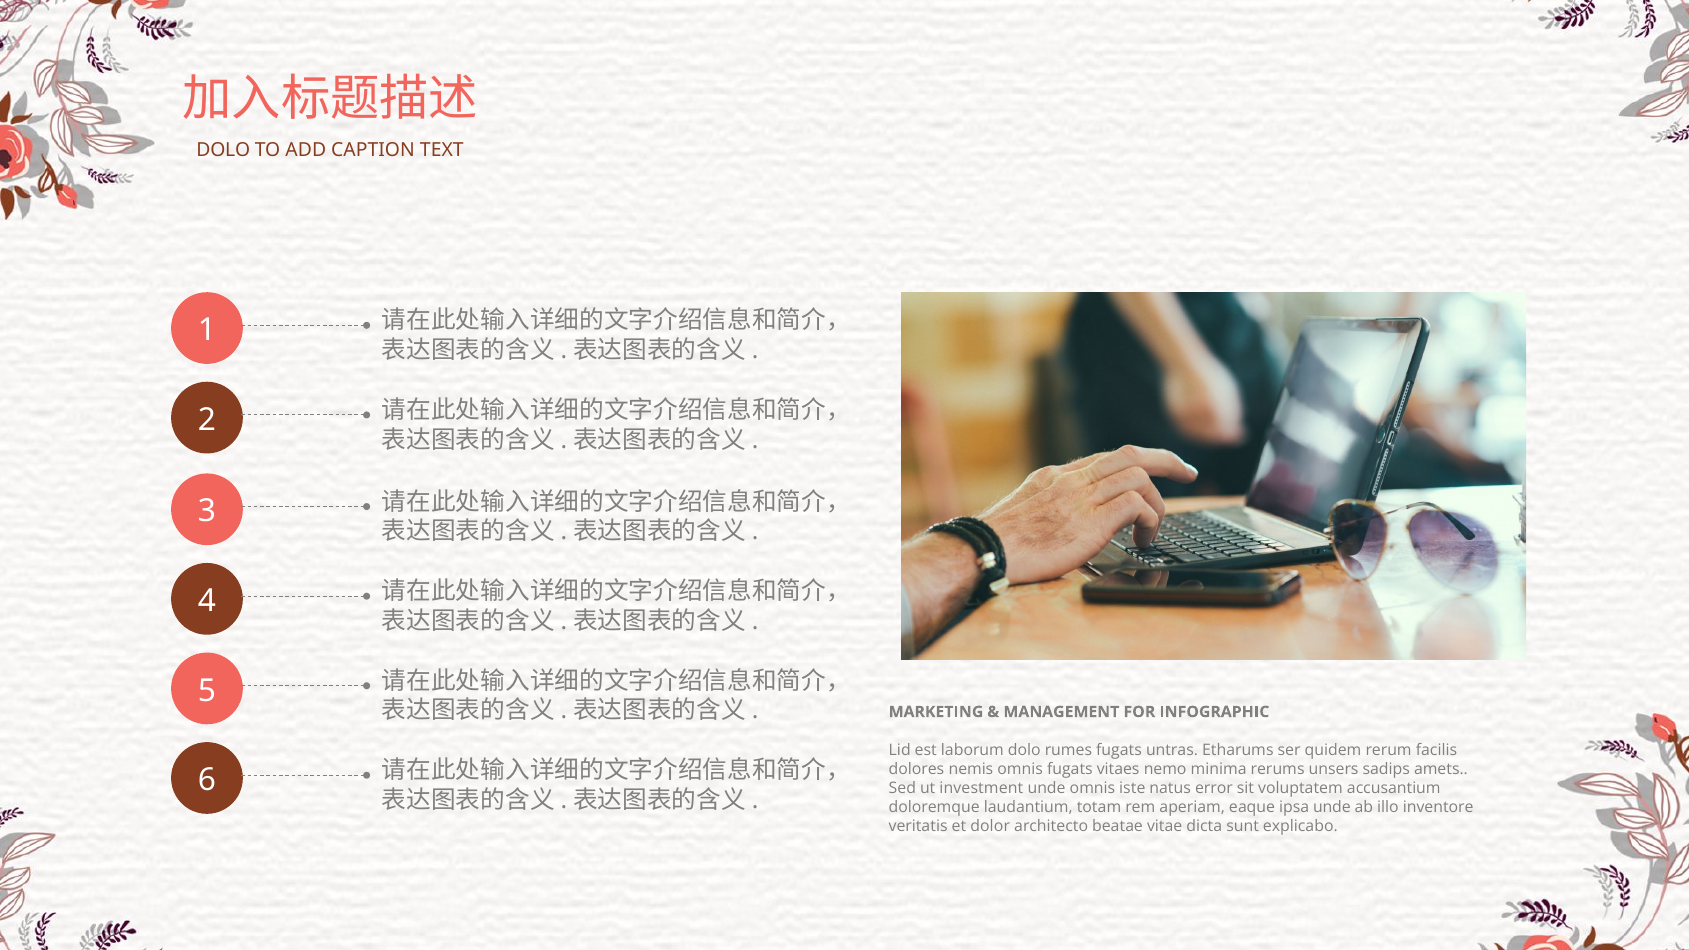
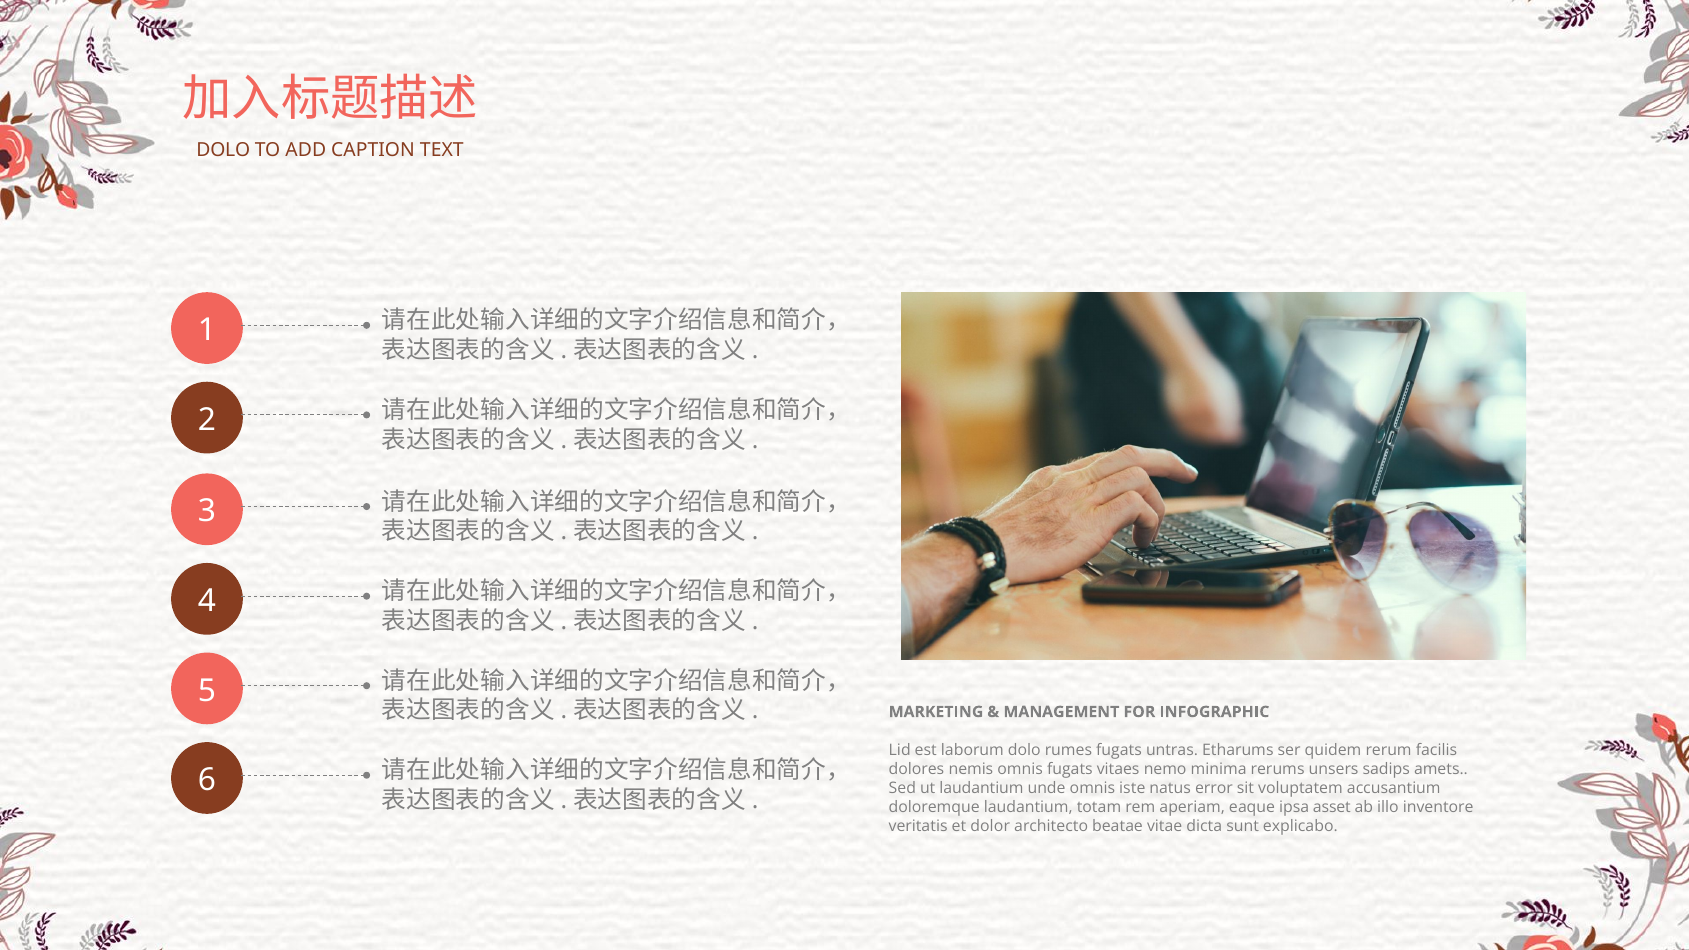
ut investment: investment -> laudantium (981, 788)
ipsa unde: unde -> asset (1332, 807)
